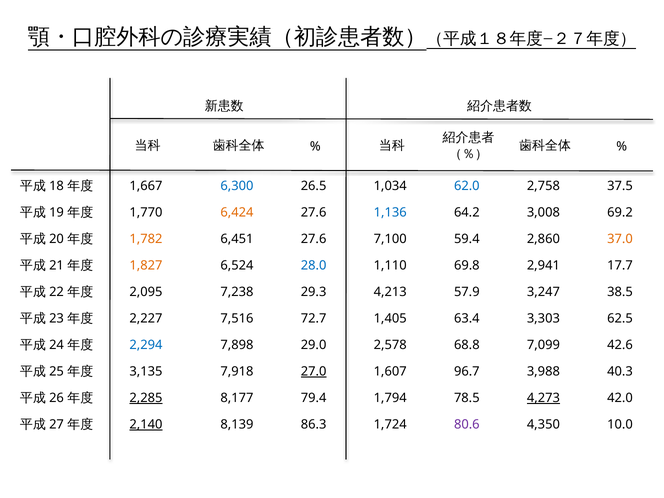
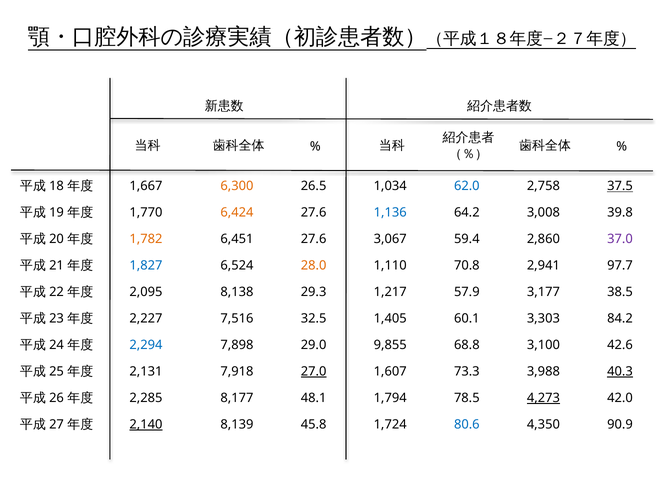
6,300 colour: blue -> orange (237, 186)
37.5 underline: none -> present (620, 186)
69.2: 69.2 -> 39.8 (620, 213)
7,100: 7,100 -> 3,067 (390, 239)
37.0 colour: orange -> purple (620, 239)
1,827 colour: orange -> blue (146, 266)
28.0 colour: blue -> orange (314, 266)
69.8: 69.8 -> 70.8 (467, 266)
17.7: 17.7 -> 97.7 (620, 266)
7,238: 7,238 -> 8,138 (237, 292)
4,213: 4,213 -> 1,217 (390, 292)
3,247: 3,247 -> 3,177 (543, 292)
72.7: 72.7 -> 32.5 (314, 319)
63.4: 63.4 -> 60.1 (467, 319)
62.5: 62.5 -> 84.2 (620, 319)
2,578: 2,578 -> 9,855 (390, 345)
7,099: 7,099 -> 3,100 (543, 345)
3,135: 3,135 -> 2,131 (146, 371)
96.7: 96.7 -> 73.3 (467, 371)
40.3 underline: none -> present (620, 371)
2,285 underline: present -> none (146, 398)
79.4: 79.4 -> 48.1 (314, 398)
86.3: 86.3 -> 45.8 (314, 424)
80.6 colour: purple -> blue (467, 424)
10.0: 10.0 -> 90.9 (620, 424)
